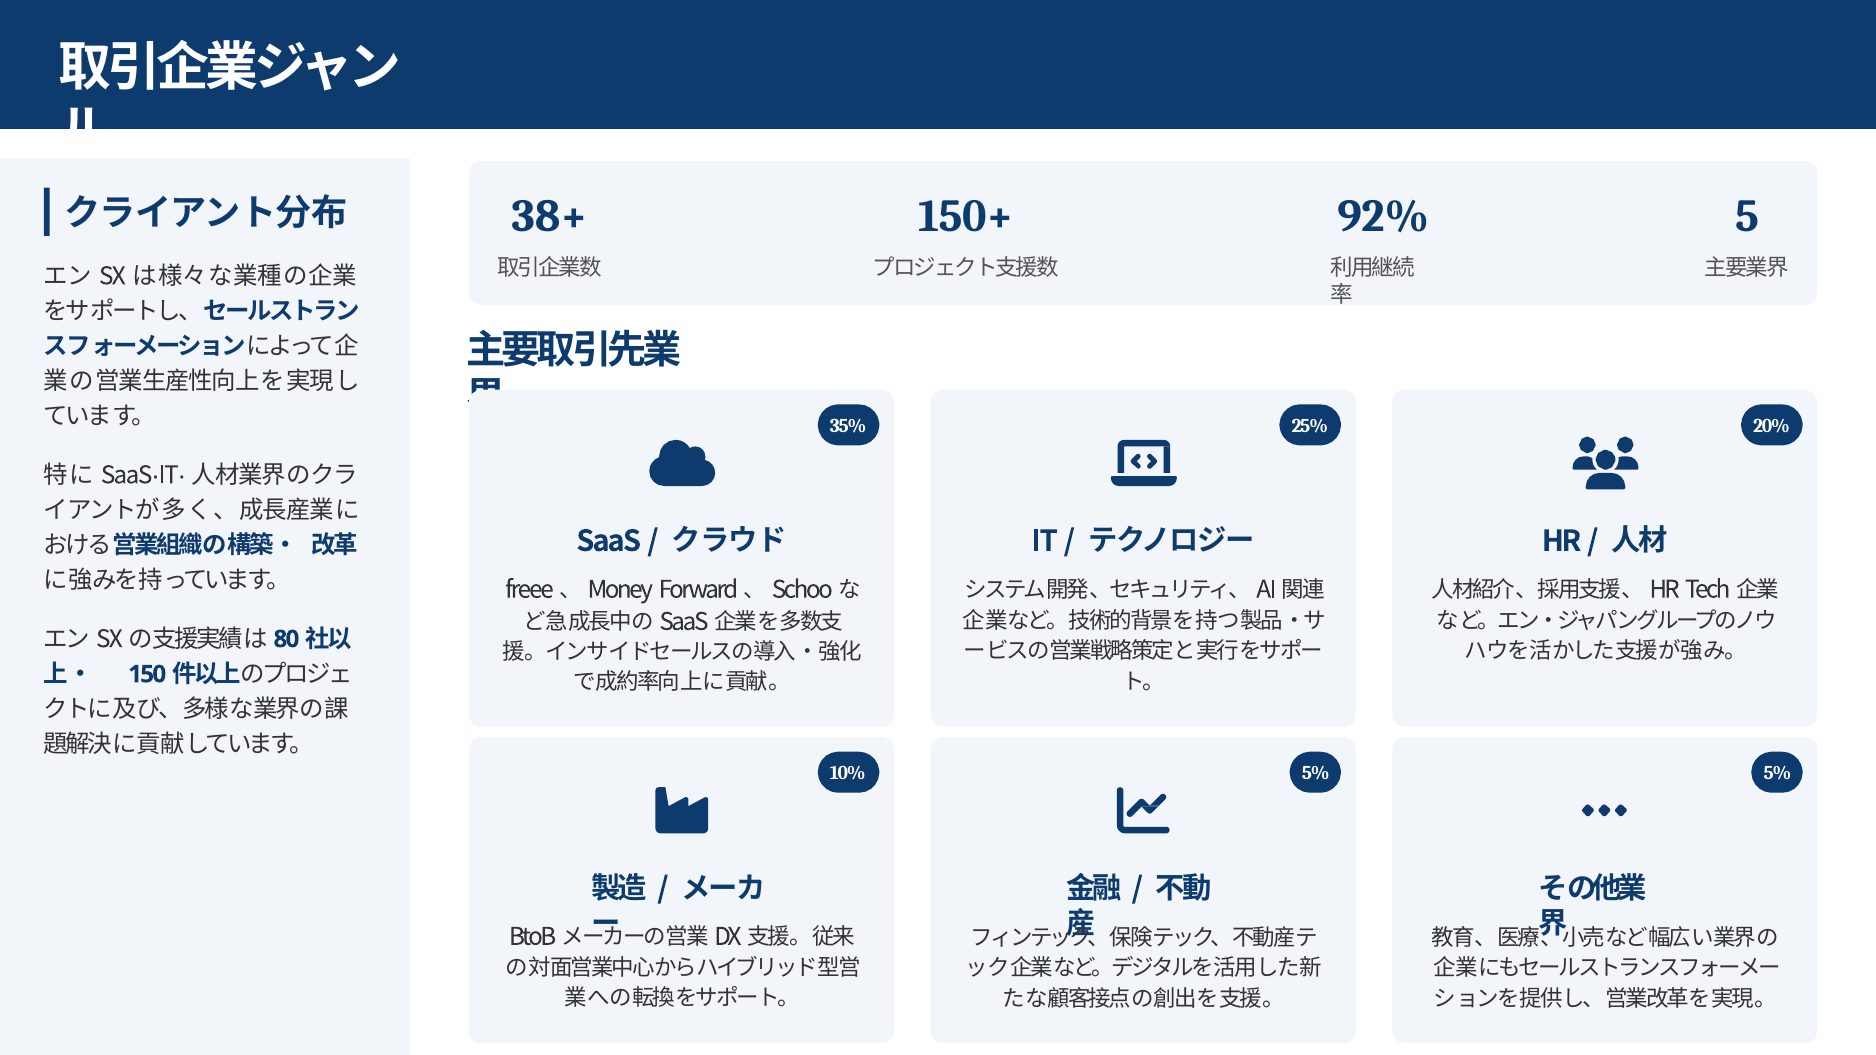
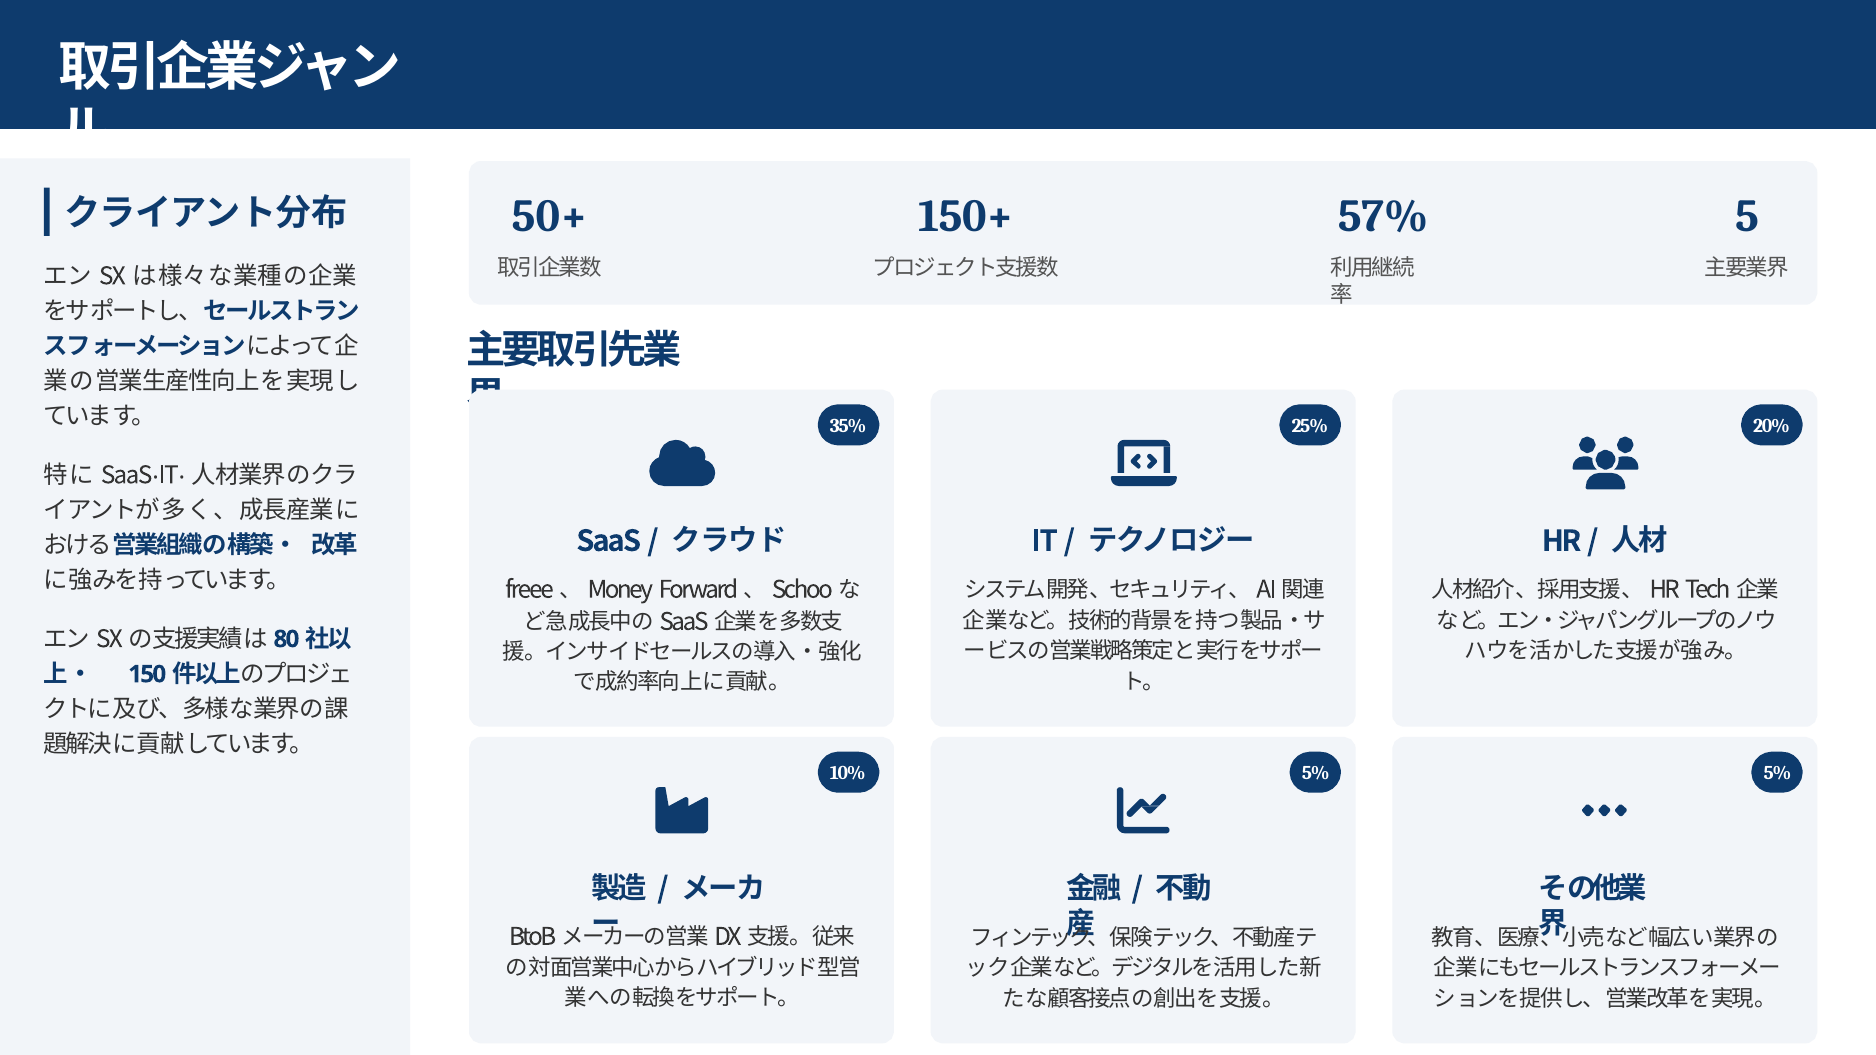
38+: 38+ -> 50+ (550, 216)
92%: 92% -> 57% (1383, 216)
